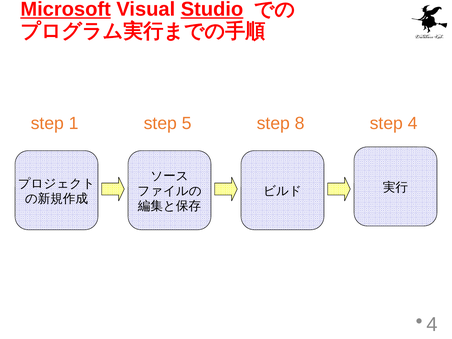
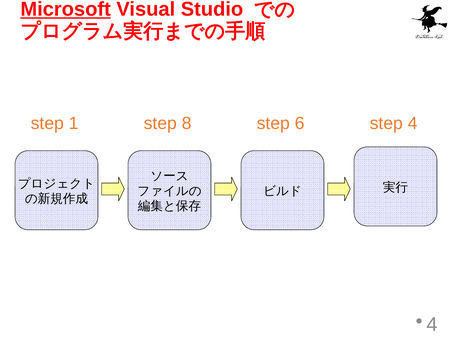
Studio underline: present -> none (212, 9)
5: 5 -> 8 (187, 123)
8: 8 -> 6 (300, 123)
